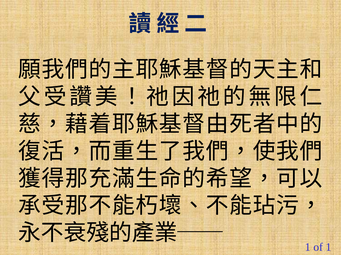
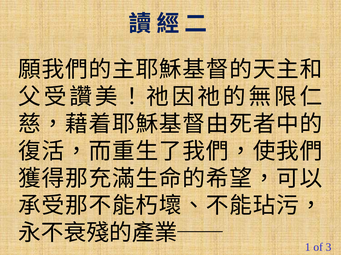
of 1: 1 -> 3 (328, 248)
